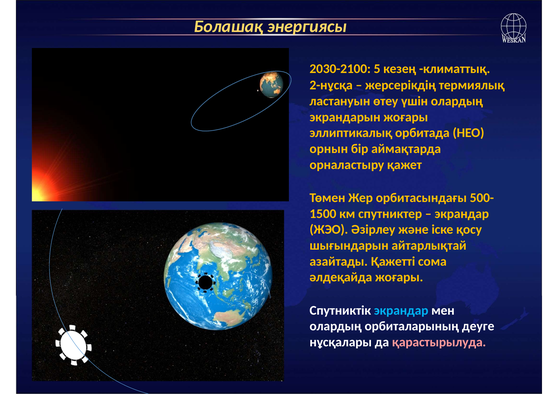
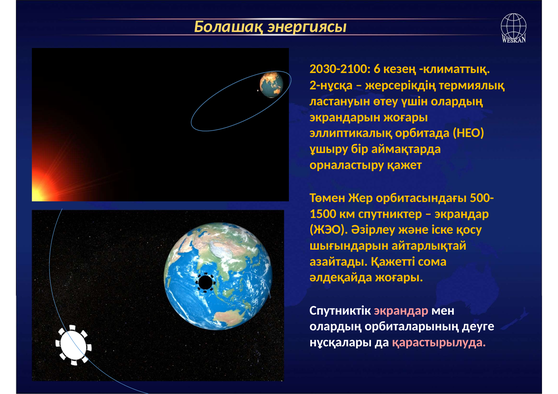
5: 5 -> 6 (377, 69)
орнын: орнын -> ұшыру (329, 149)
экрандар colour: light blue -> pink (401, 311)
